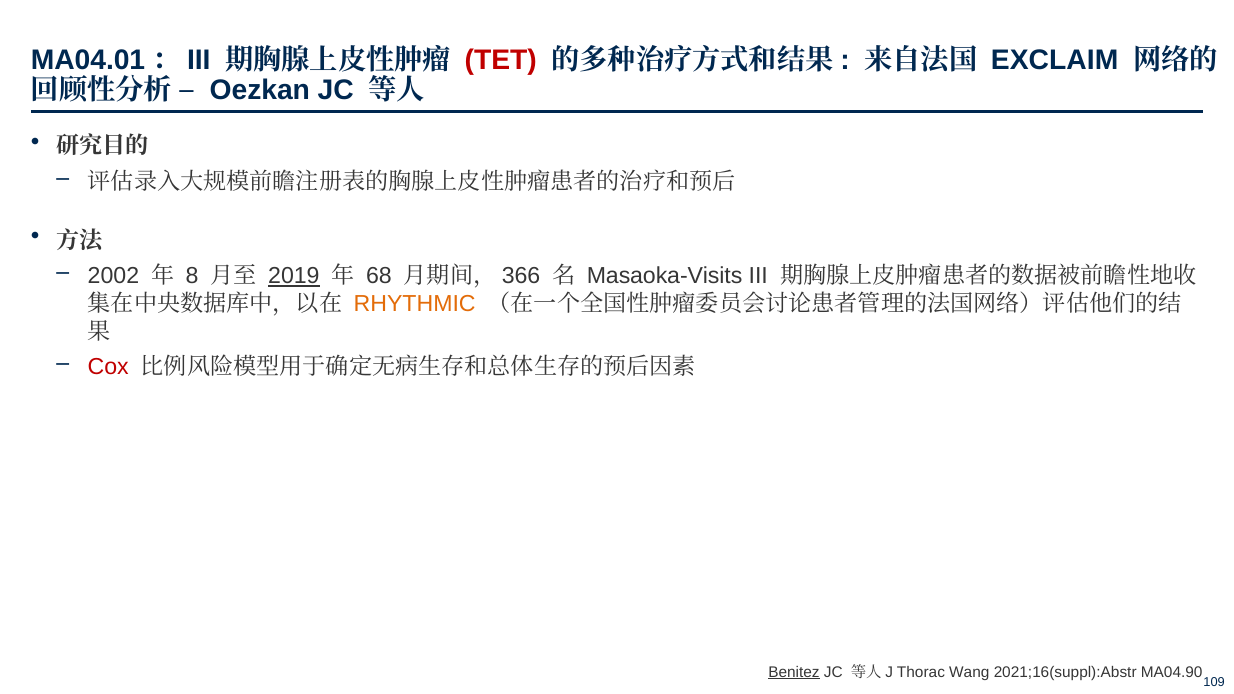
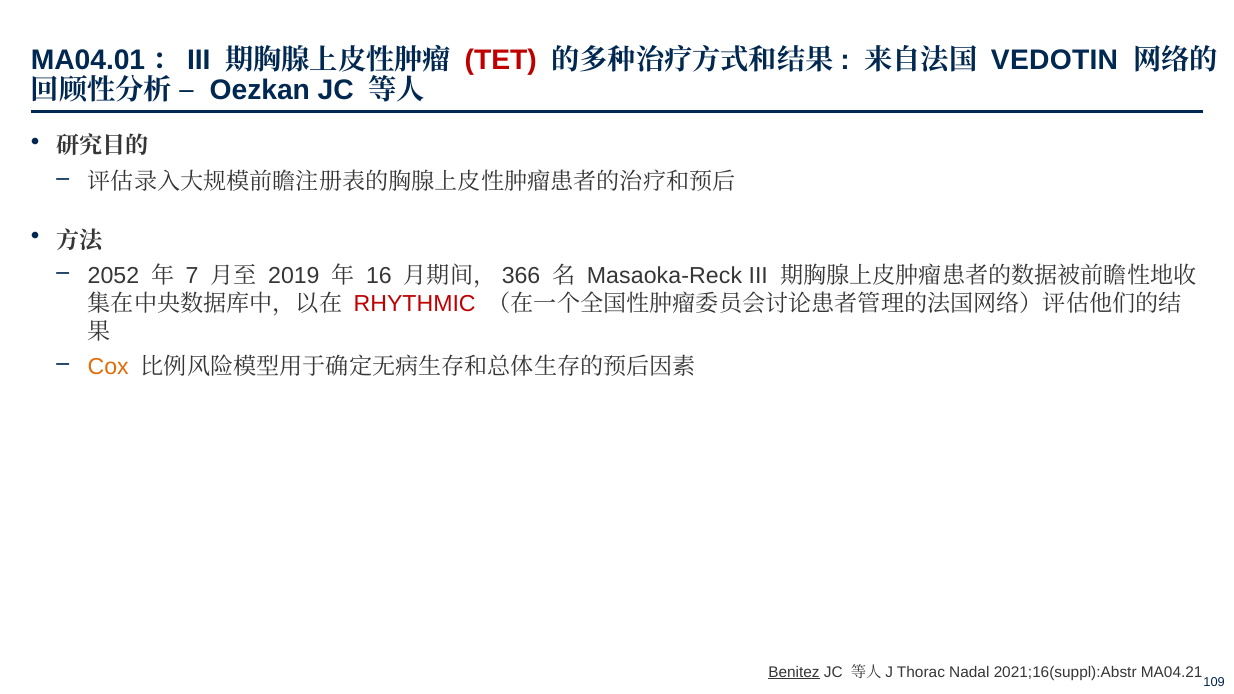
EXCLAIM: EXCLAIM -> VEDOTIN (1055, 60)
2002: 2002 -> 2052 (113, 276)
8: 8 -> 7 (192, 276)
2019 underline: present -> none (294, 276)
68: 68 -> 16 (379, 276)
Masaoka-Visits: Masaoka-Visits -> Masaoka-Reck (664, 276)
RHYTHMIC colour: orange -> red (415, 304)
Cox colour: red -> orange (108, 367)
Wang: Wang -> Nadal (969, 672)
MA04.90: MA04.90 -> MA04.21 (1172, 672)
